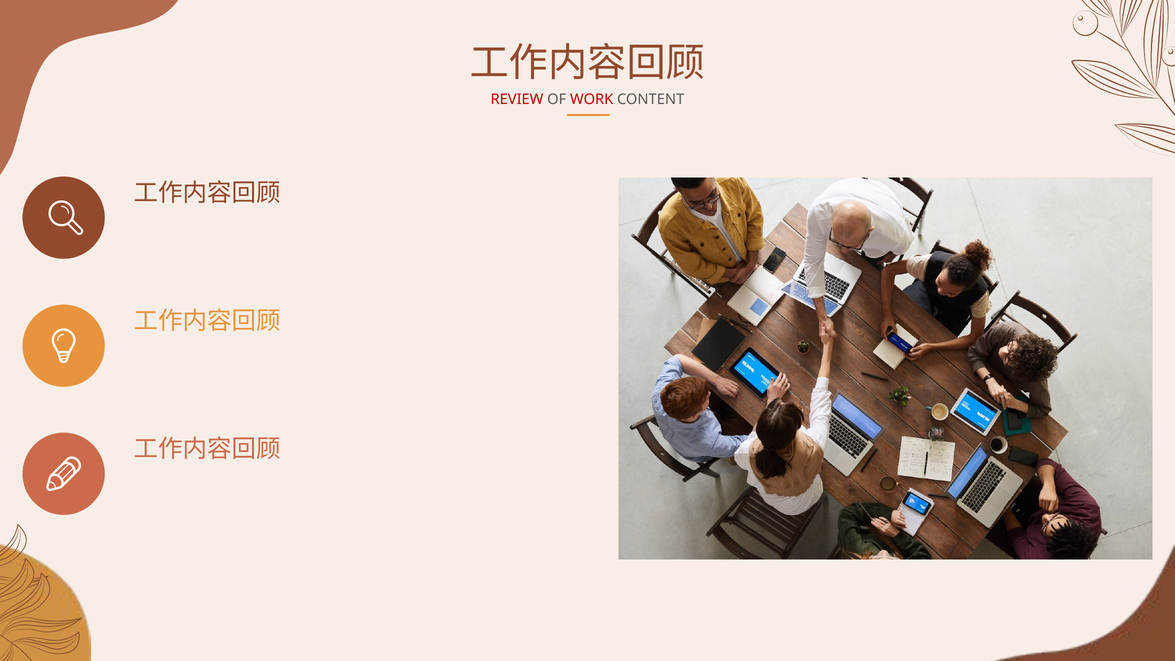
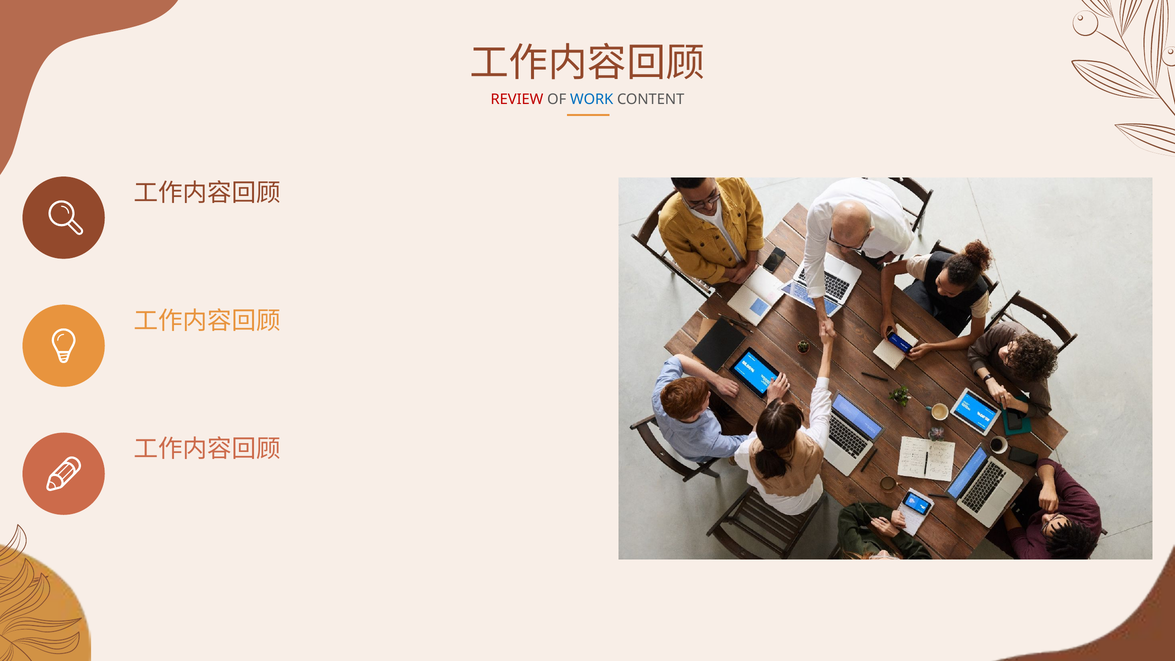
WORK colour: red -> blue (592, 99)
